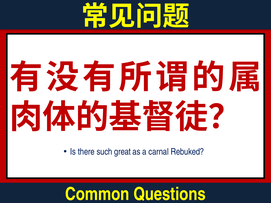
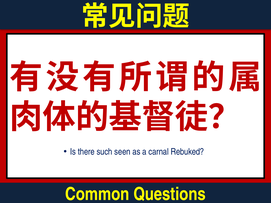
great: great -> seen (122, 152)
